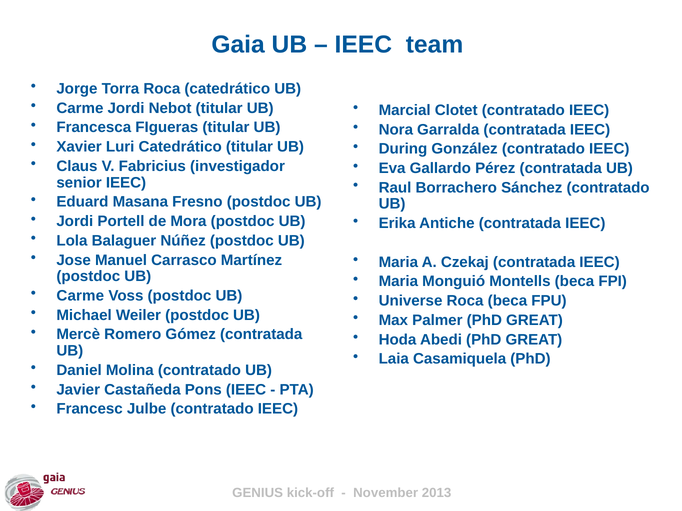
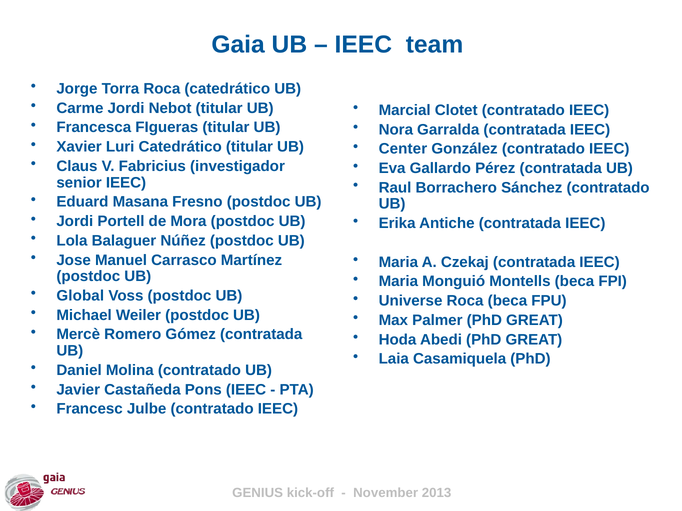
During: During -> Center (403, 149)
Carme: Carme -> Global (80, 296)
